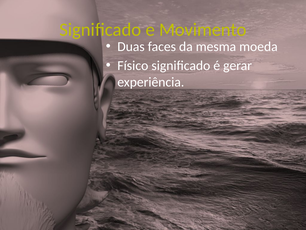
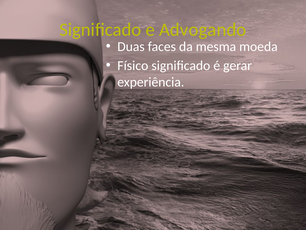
Movimento: Movimento -> Advogando (203, 30)
